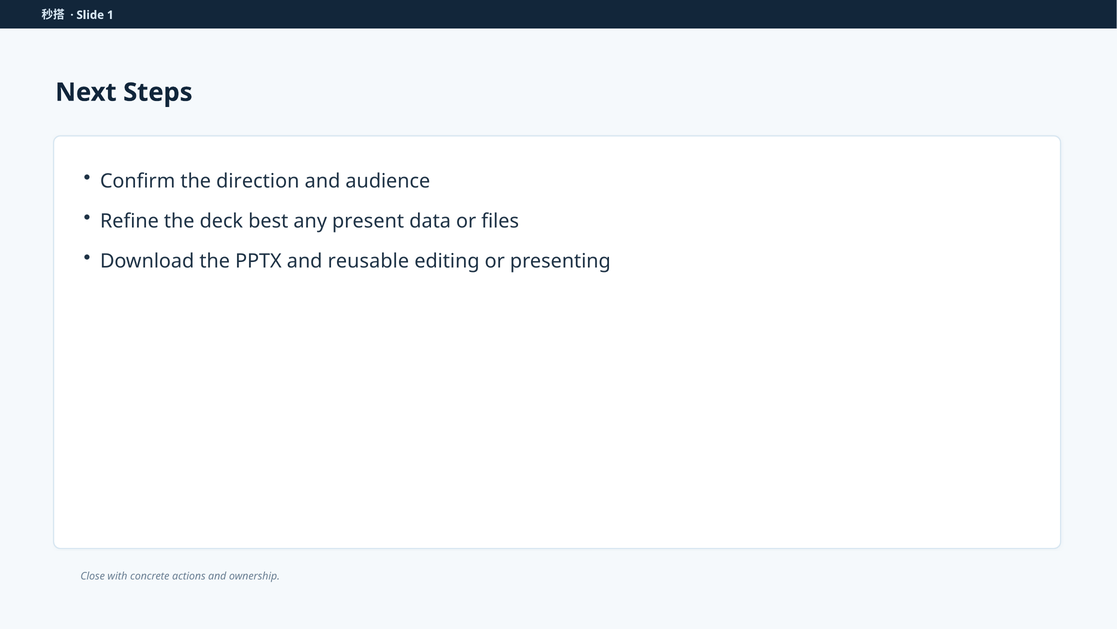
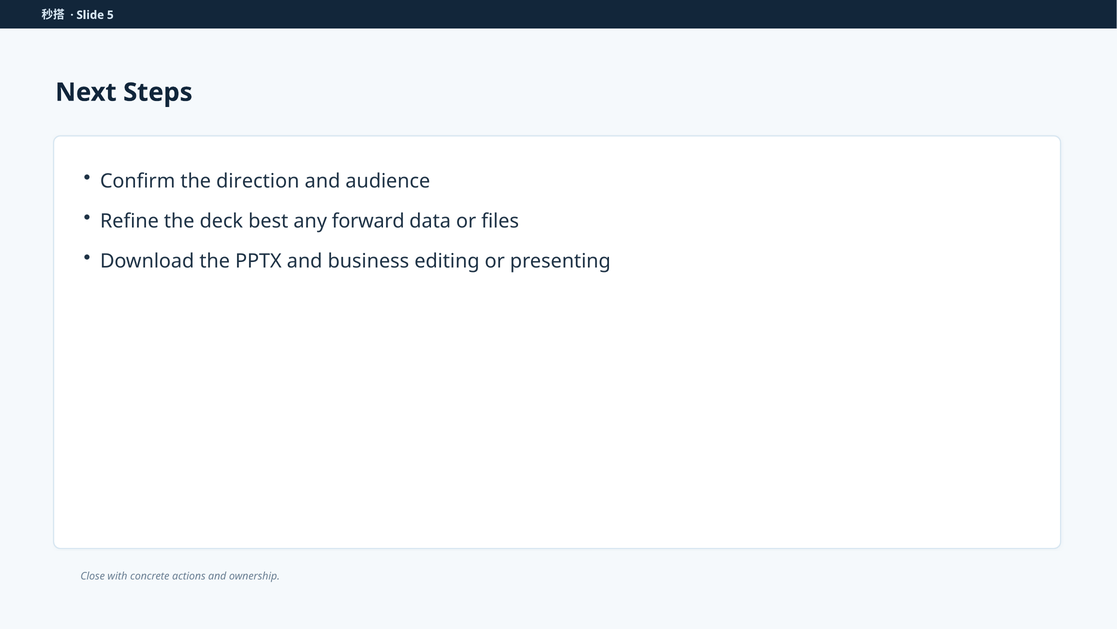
1: 1 -> 5 (110, 15)
present: present -> forward (368, 221)
reusable: reusable -> business (368, 261)
